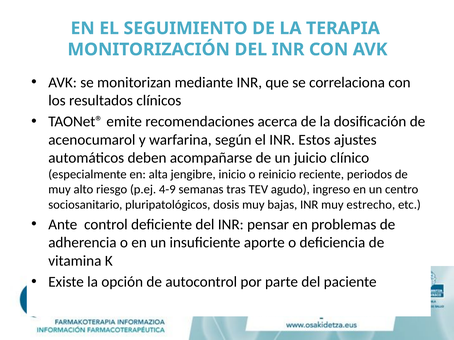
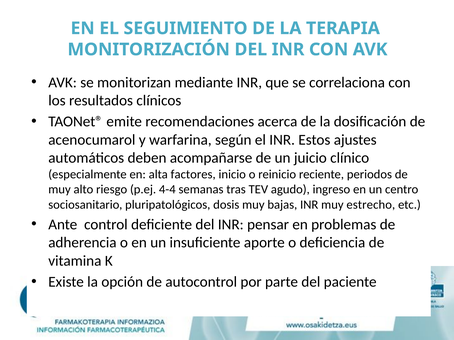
jengibre: jengibre -> factores (193, 175)
4-9: 4-9 -> 4-4 (167, 190)
